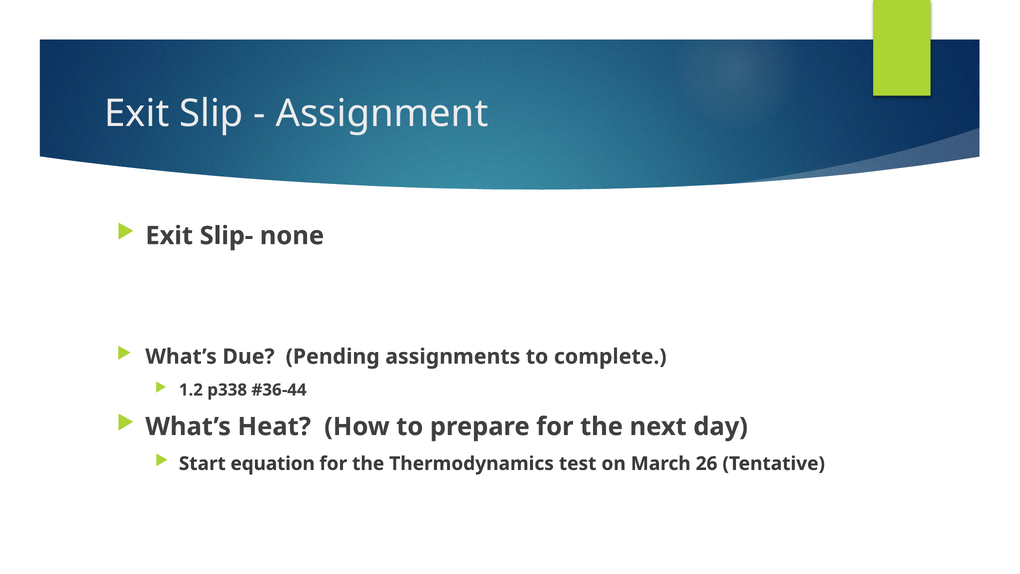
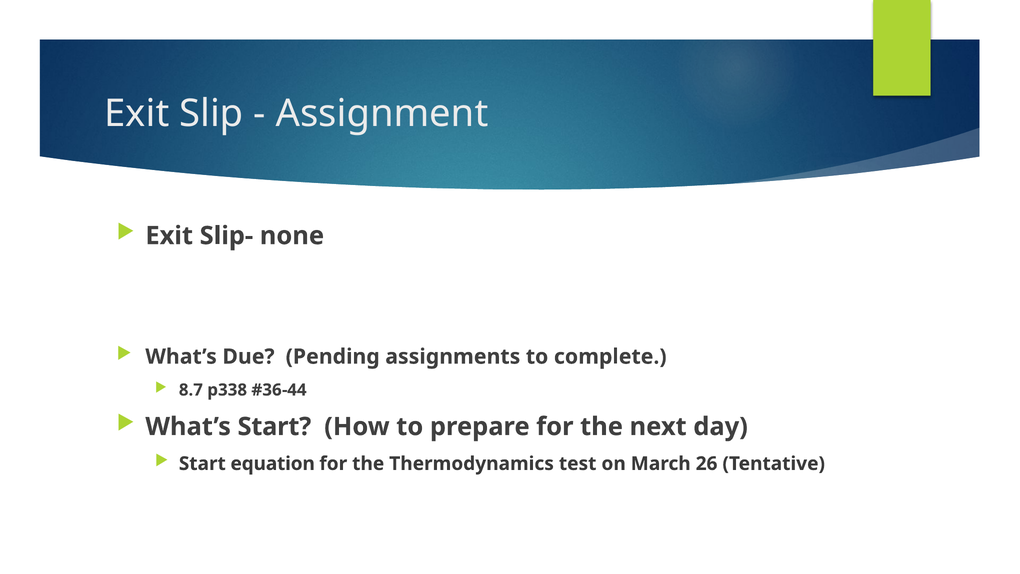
1.2: 1.2 -> 8.7 (191, 390)
What’s Heat: Heat -> Start (274, 427)
